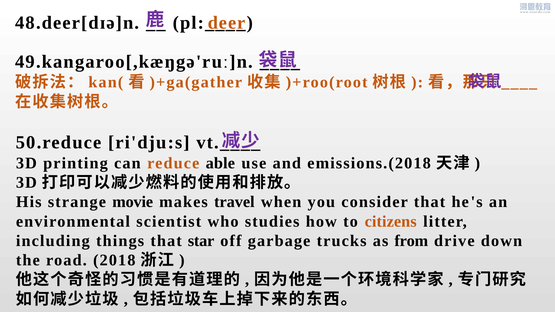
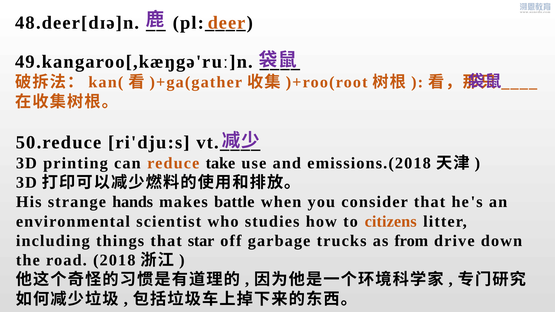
able: able -> take (220, 163)
movie: movie -> hands (133, 202)
travel: travel -> battle (234, 202)
